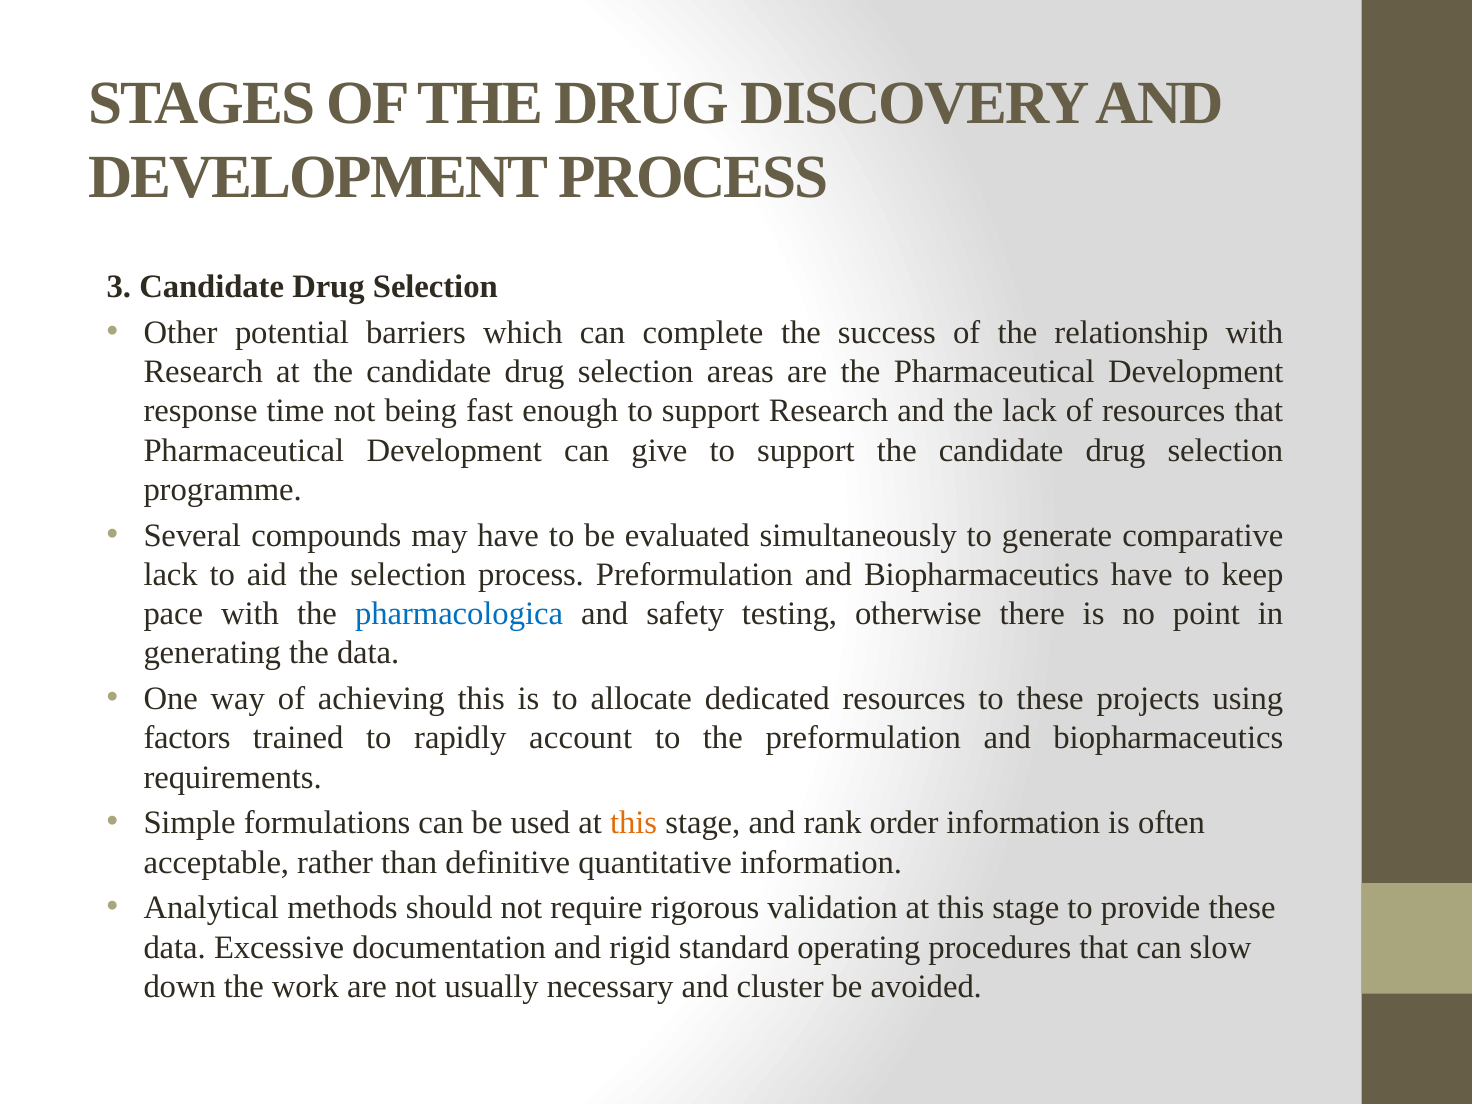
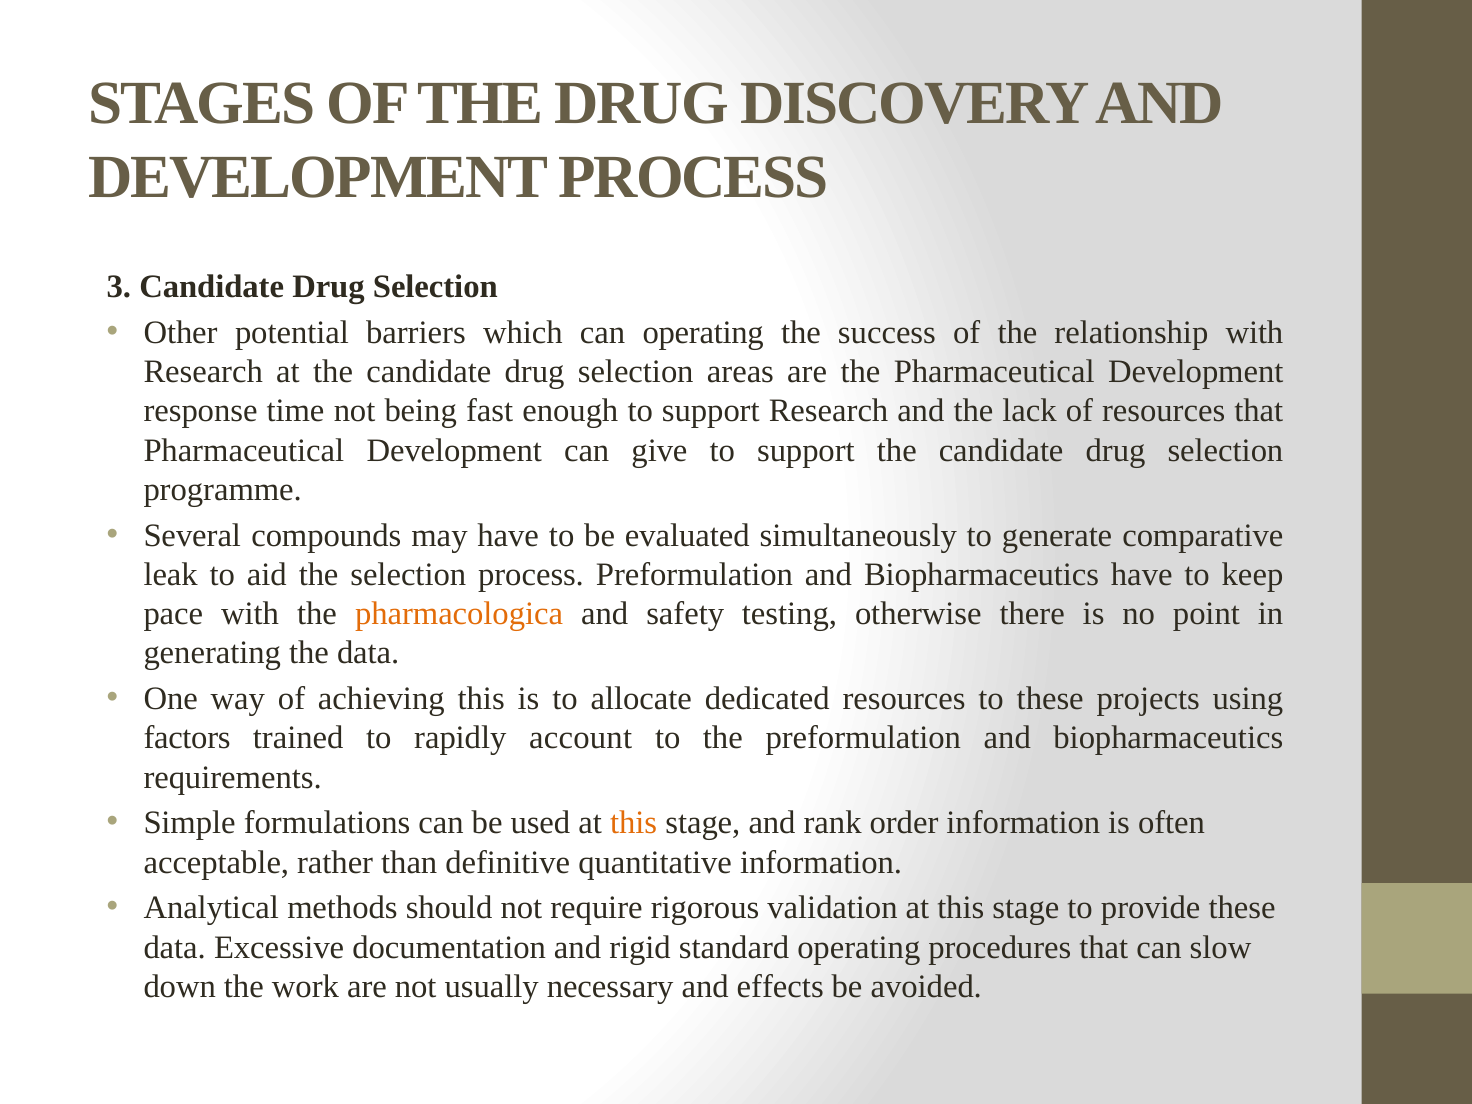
can complete: complete -> operating (703, 333)
lack: lack -> leak (171, 575)
pharmacologica colour: blue -> orange (459, 614)
cluster: cluster -> effects (780, 987)
